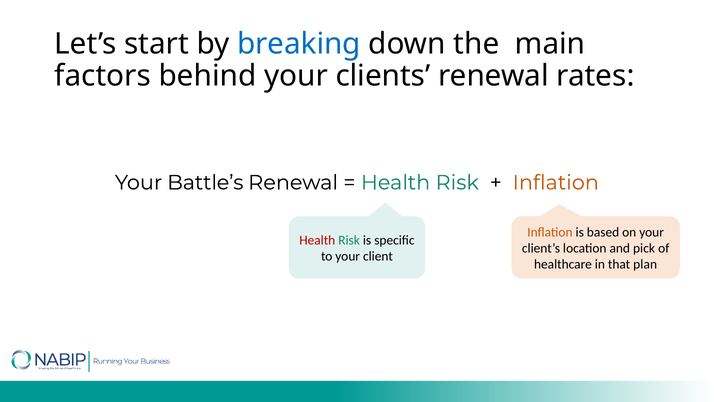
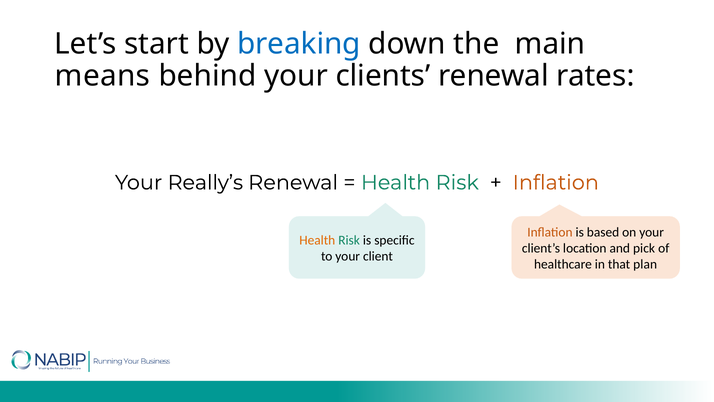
factors: factors -> means (103, 76)
Battle’s: Battle’s -> Really’s (205, 182)
Health colour: red -> orange (317, 240)
